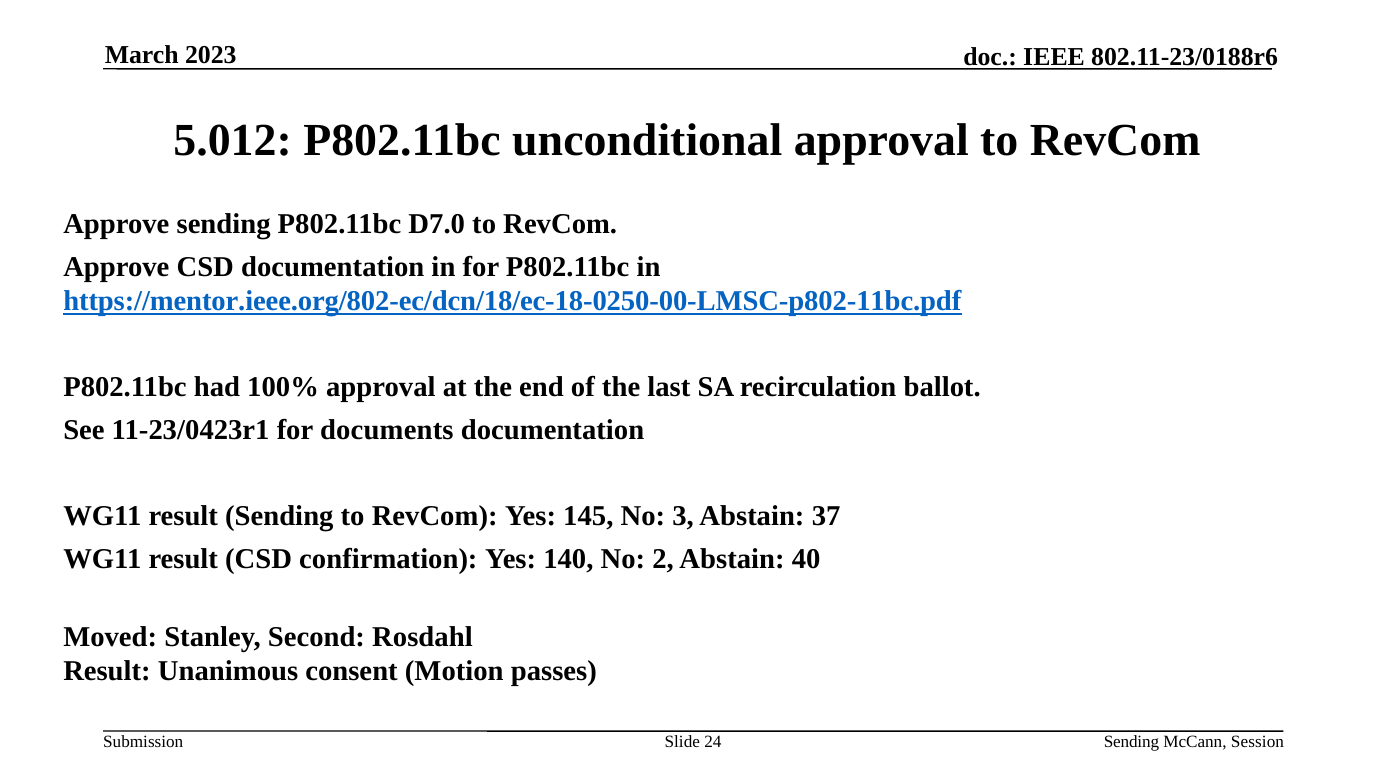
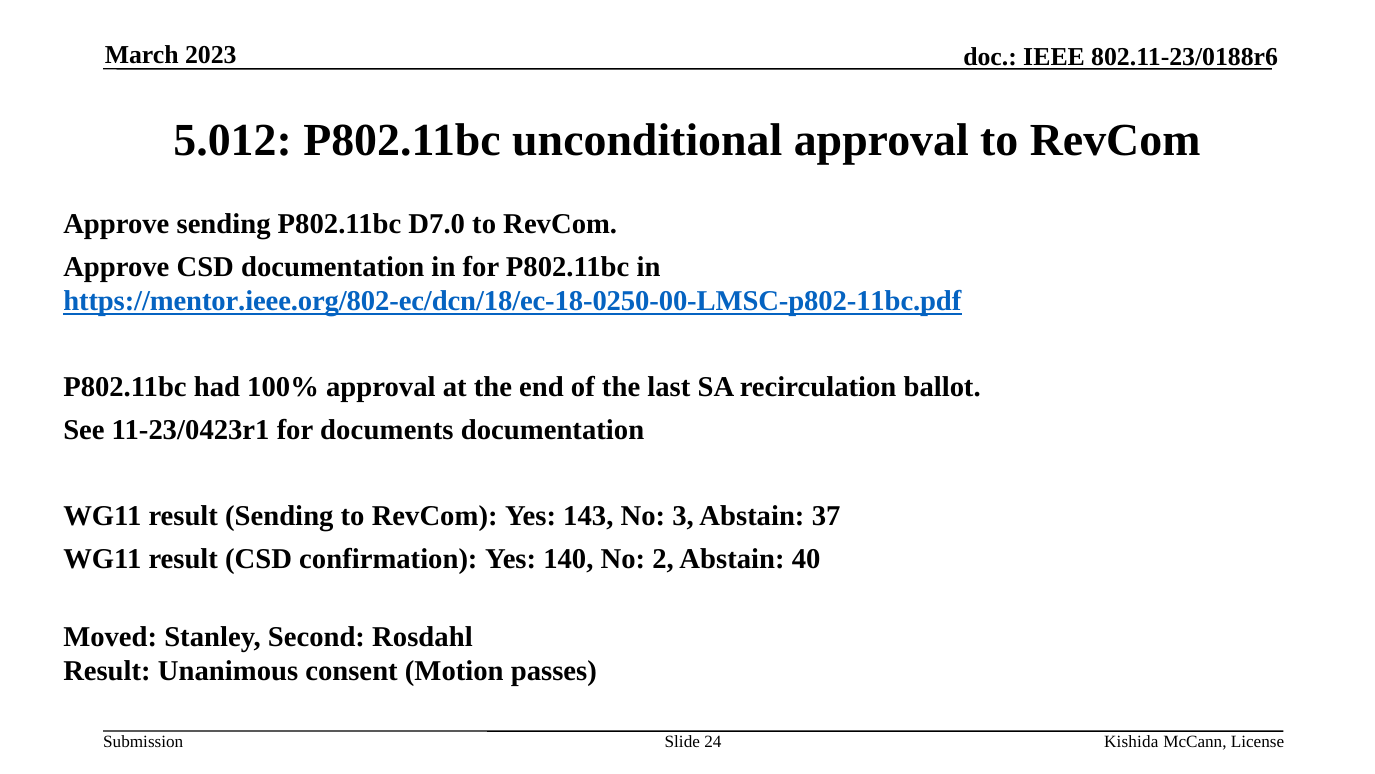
145: 145 -> 143 (588, 516)
24 Sending: Sending -> Kishida (1131, 742)
Session: Session -> License (1258, 742)
